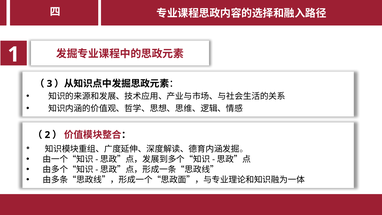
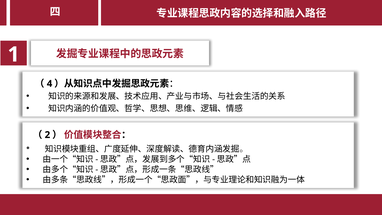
3: 3 -> 4 (50, 84)
